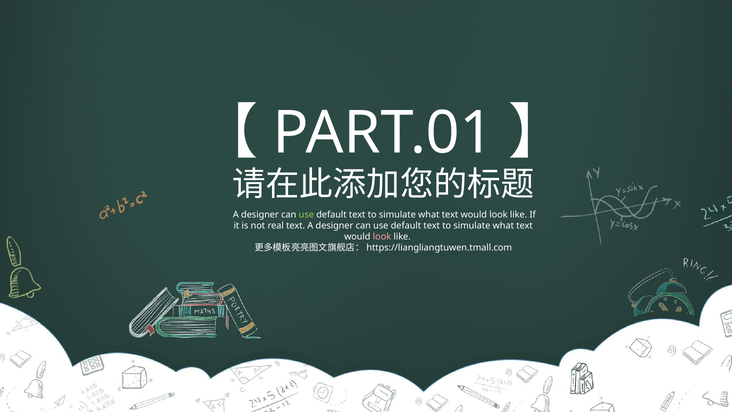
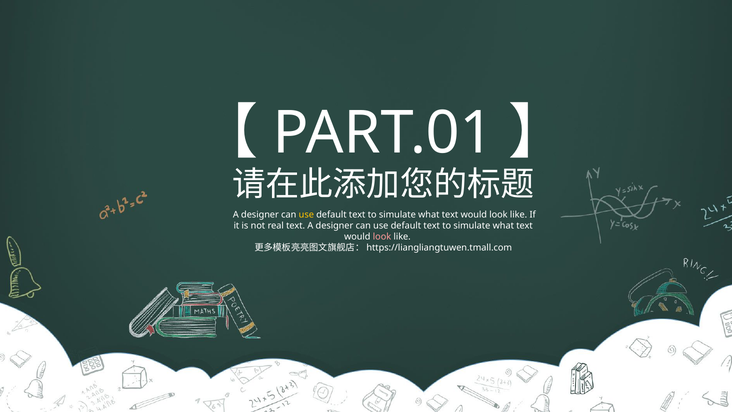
use colour: light green -> yellow (306, 215)
